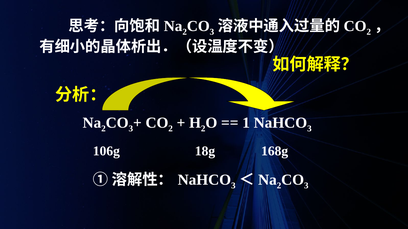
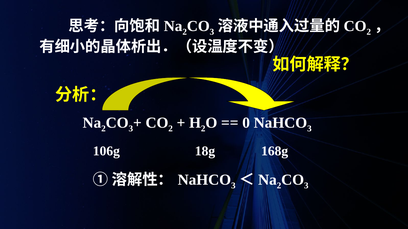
1: 1 -> 0 (246, 123)
